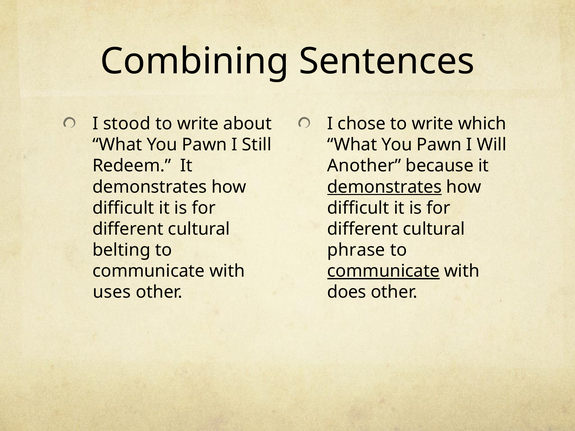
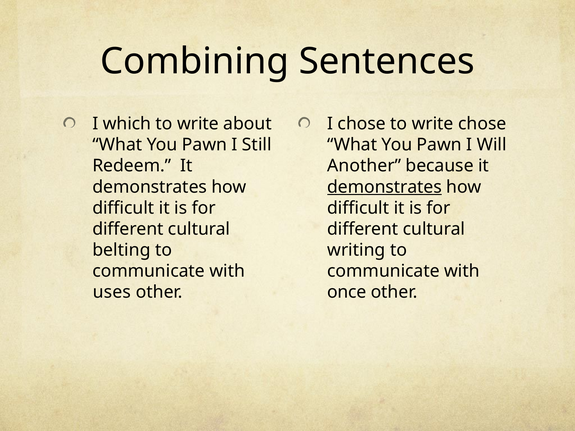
stood: stood -> which (127, 124)
write which: which -> chose (482, 124)
phrase: phrase -> writing (356, 250)
communicate underline: present -> none (383, 271)
does: does -> once (347, 292)
